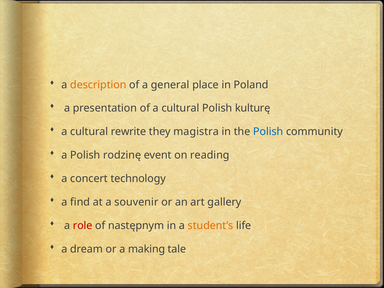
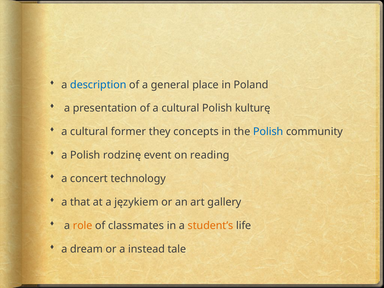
description colour: orange -> blue (98, 85)
rewrite: rewrite -> former (128, 132)
magistra: magistra -> concepts (196, 132)
find: find -> that (80, 202)
souvenir: souvenir -> językiem (136, 202)
role colour: red -> orange (83, 226)
następnym: następnym -> classmates (136, 226)
making: making -> instead (147, 249)
